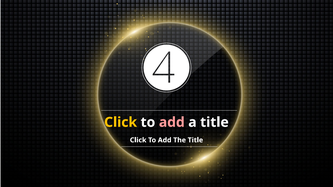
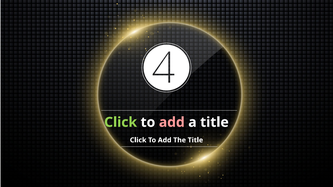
Click colour: yellow -> light green (121, 122)
